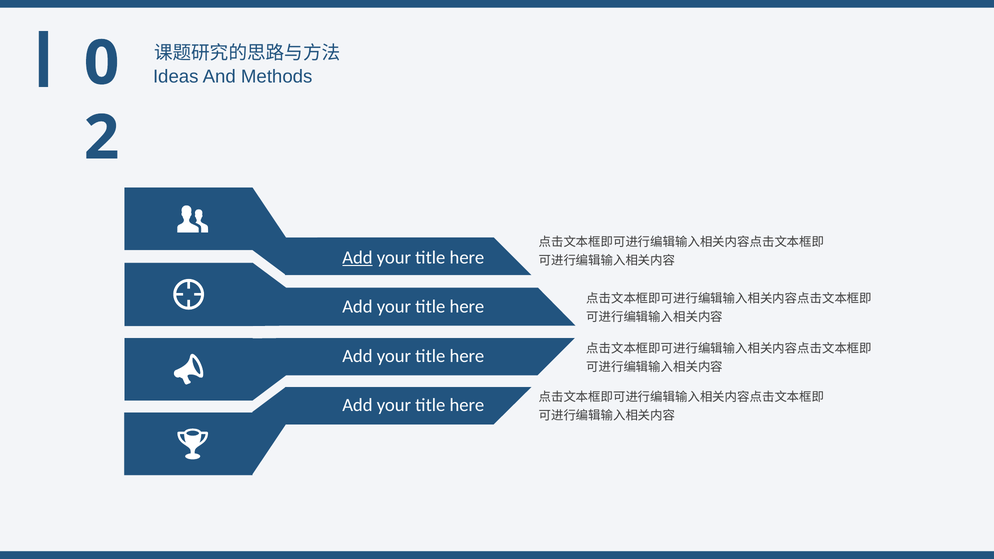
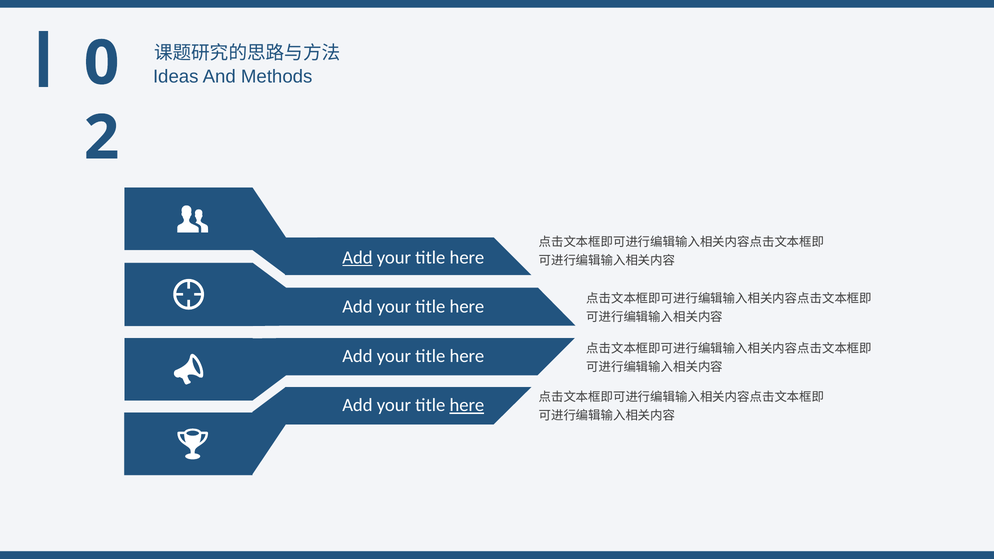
here underline: none -> present (467, 405)
